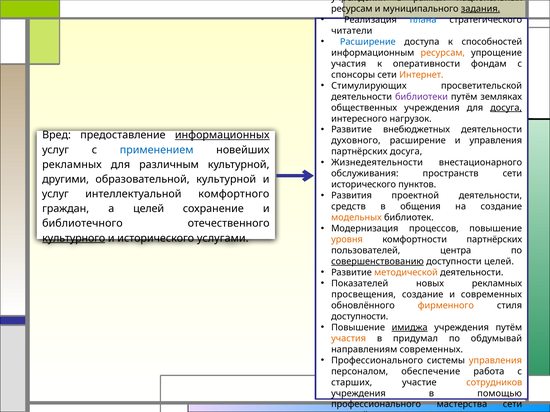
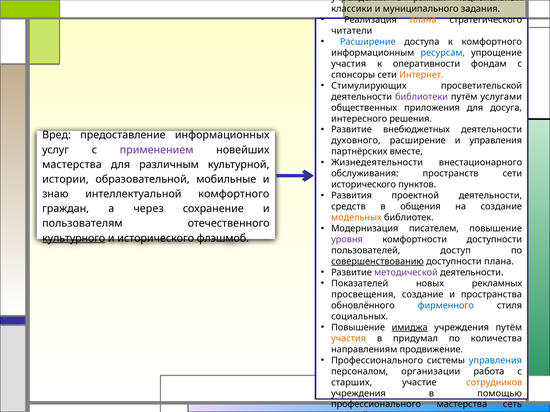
ресурсам: ресурсам -> классики (352, 9)
задания underline: present -> none (480, 9)
плана colour: blue -> orange (423, 20)
к способностей: способностей -> комфортного (492, 42)
ресурсам colour: orange -> blue (443, 53)
земляках: земляках -> услугами (501, 97)
общественных учреждения: учреждения -> приложения (432, 108)
досуга underline: present -> none (506, 108)
нагрузок: нагрузок -> решения (411, 119)
информационных underline: present -> none (222, 135)
применением colour: blue -> purple (157, 150)
партнёрских досуга: досуга -> вместе (406, 152)
рекламных: рекламных -> мастерства (72, 165)
другими: другими -> истории (65, 179)
образовательной культурной: культурной -> мобильные (226, 179)
услуг: услуг -> знаю (55, 194)
а целей: целей -> через (149, 209)
библиотечного: библиотечного -> пользователям (82, 224)
процессов: процессов -> писателем (434, 229)
услугами: услугами -> флэшмоб (223, 238)
уровня colour: orange -> purple (347, 240)
комфортности партнёрских: партнёрских -> доступности (494, 240)
центра: центра -> доступ (456, 251)
доступности целей: целей -> плана (499, 262)
методической colour: orange -> purple (406, 273)
и современных: современных -> пространства (491, 295)
фирменного colour: orange -> blue (446, 306)
доступности: доступности -> социальных (360, 317)
обдумывай: обдумывай -> количества (496, 339)
направлениям современных: современных -> продвижение (431, 350)
управления colour: orange -> blue (495, 361)
обеспечение: обеспечение -> организации (431, 372)
мастерства сети: сети -> сеть (512, 405)
